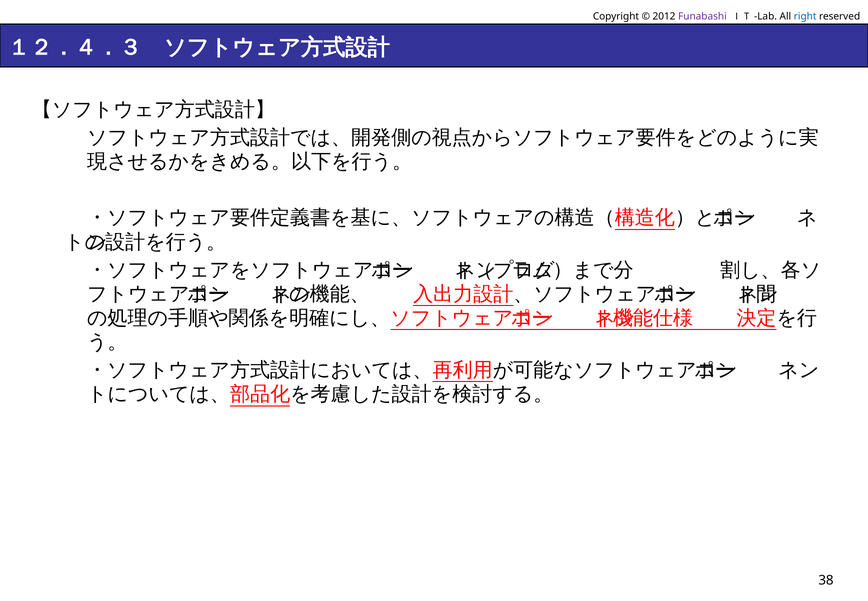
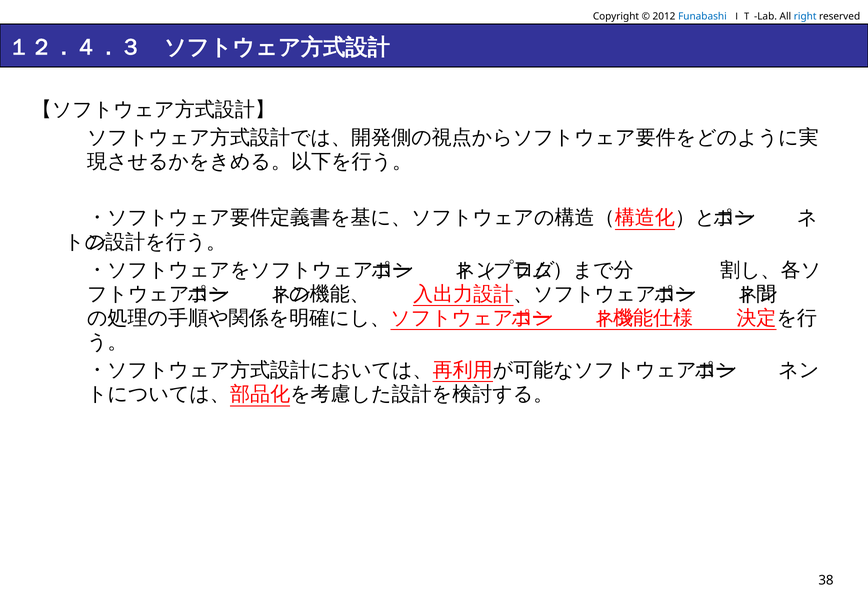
Funabashi colour: purple -> blue (702, 16)
